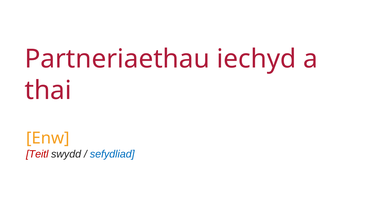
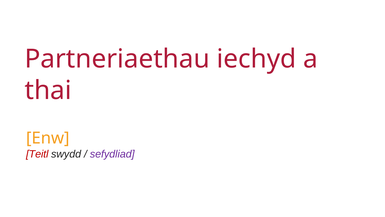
sefydliad colour: blue -> purple (112, 154)
